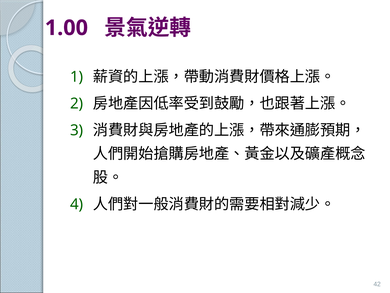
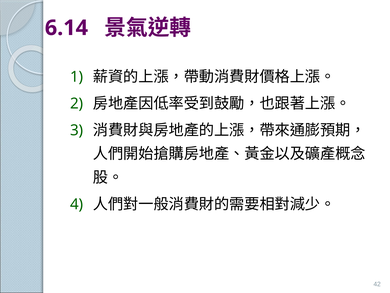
1.00: 1.00 -> 6.14 (66, 28)
